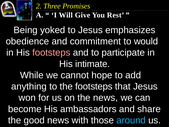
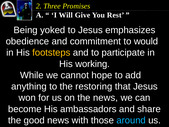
footsteps colour: pink -> yellow (51, 53)
intimate: intimate -> working (93, 64)
the footsteps: footsteps -> restoring (94, 86)
